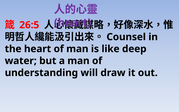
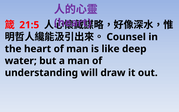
26:5: 26:5 -> 21:5 (29, 25)
